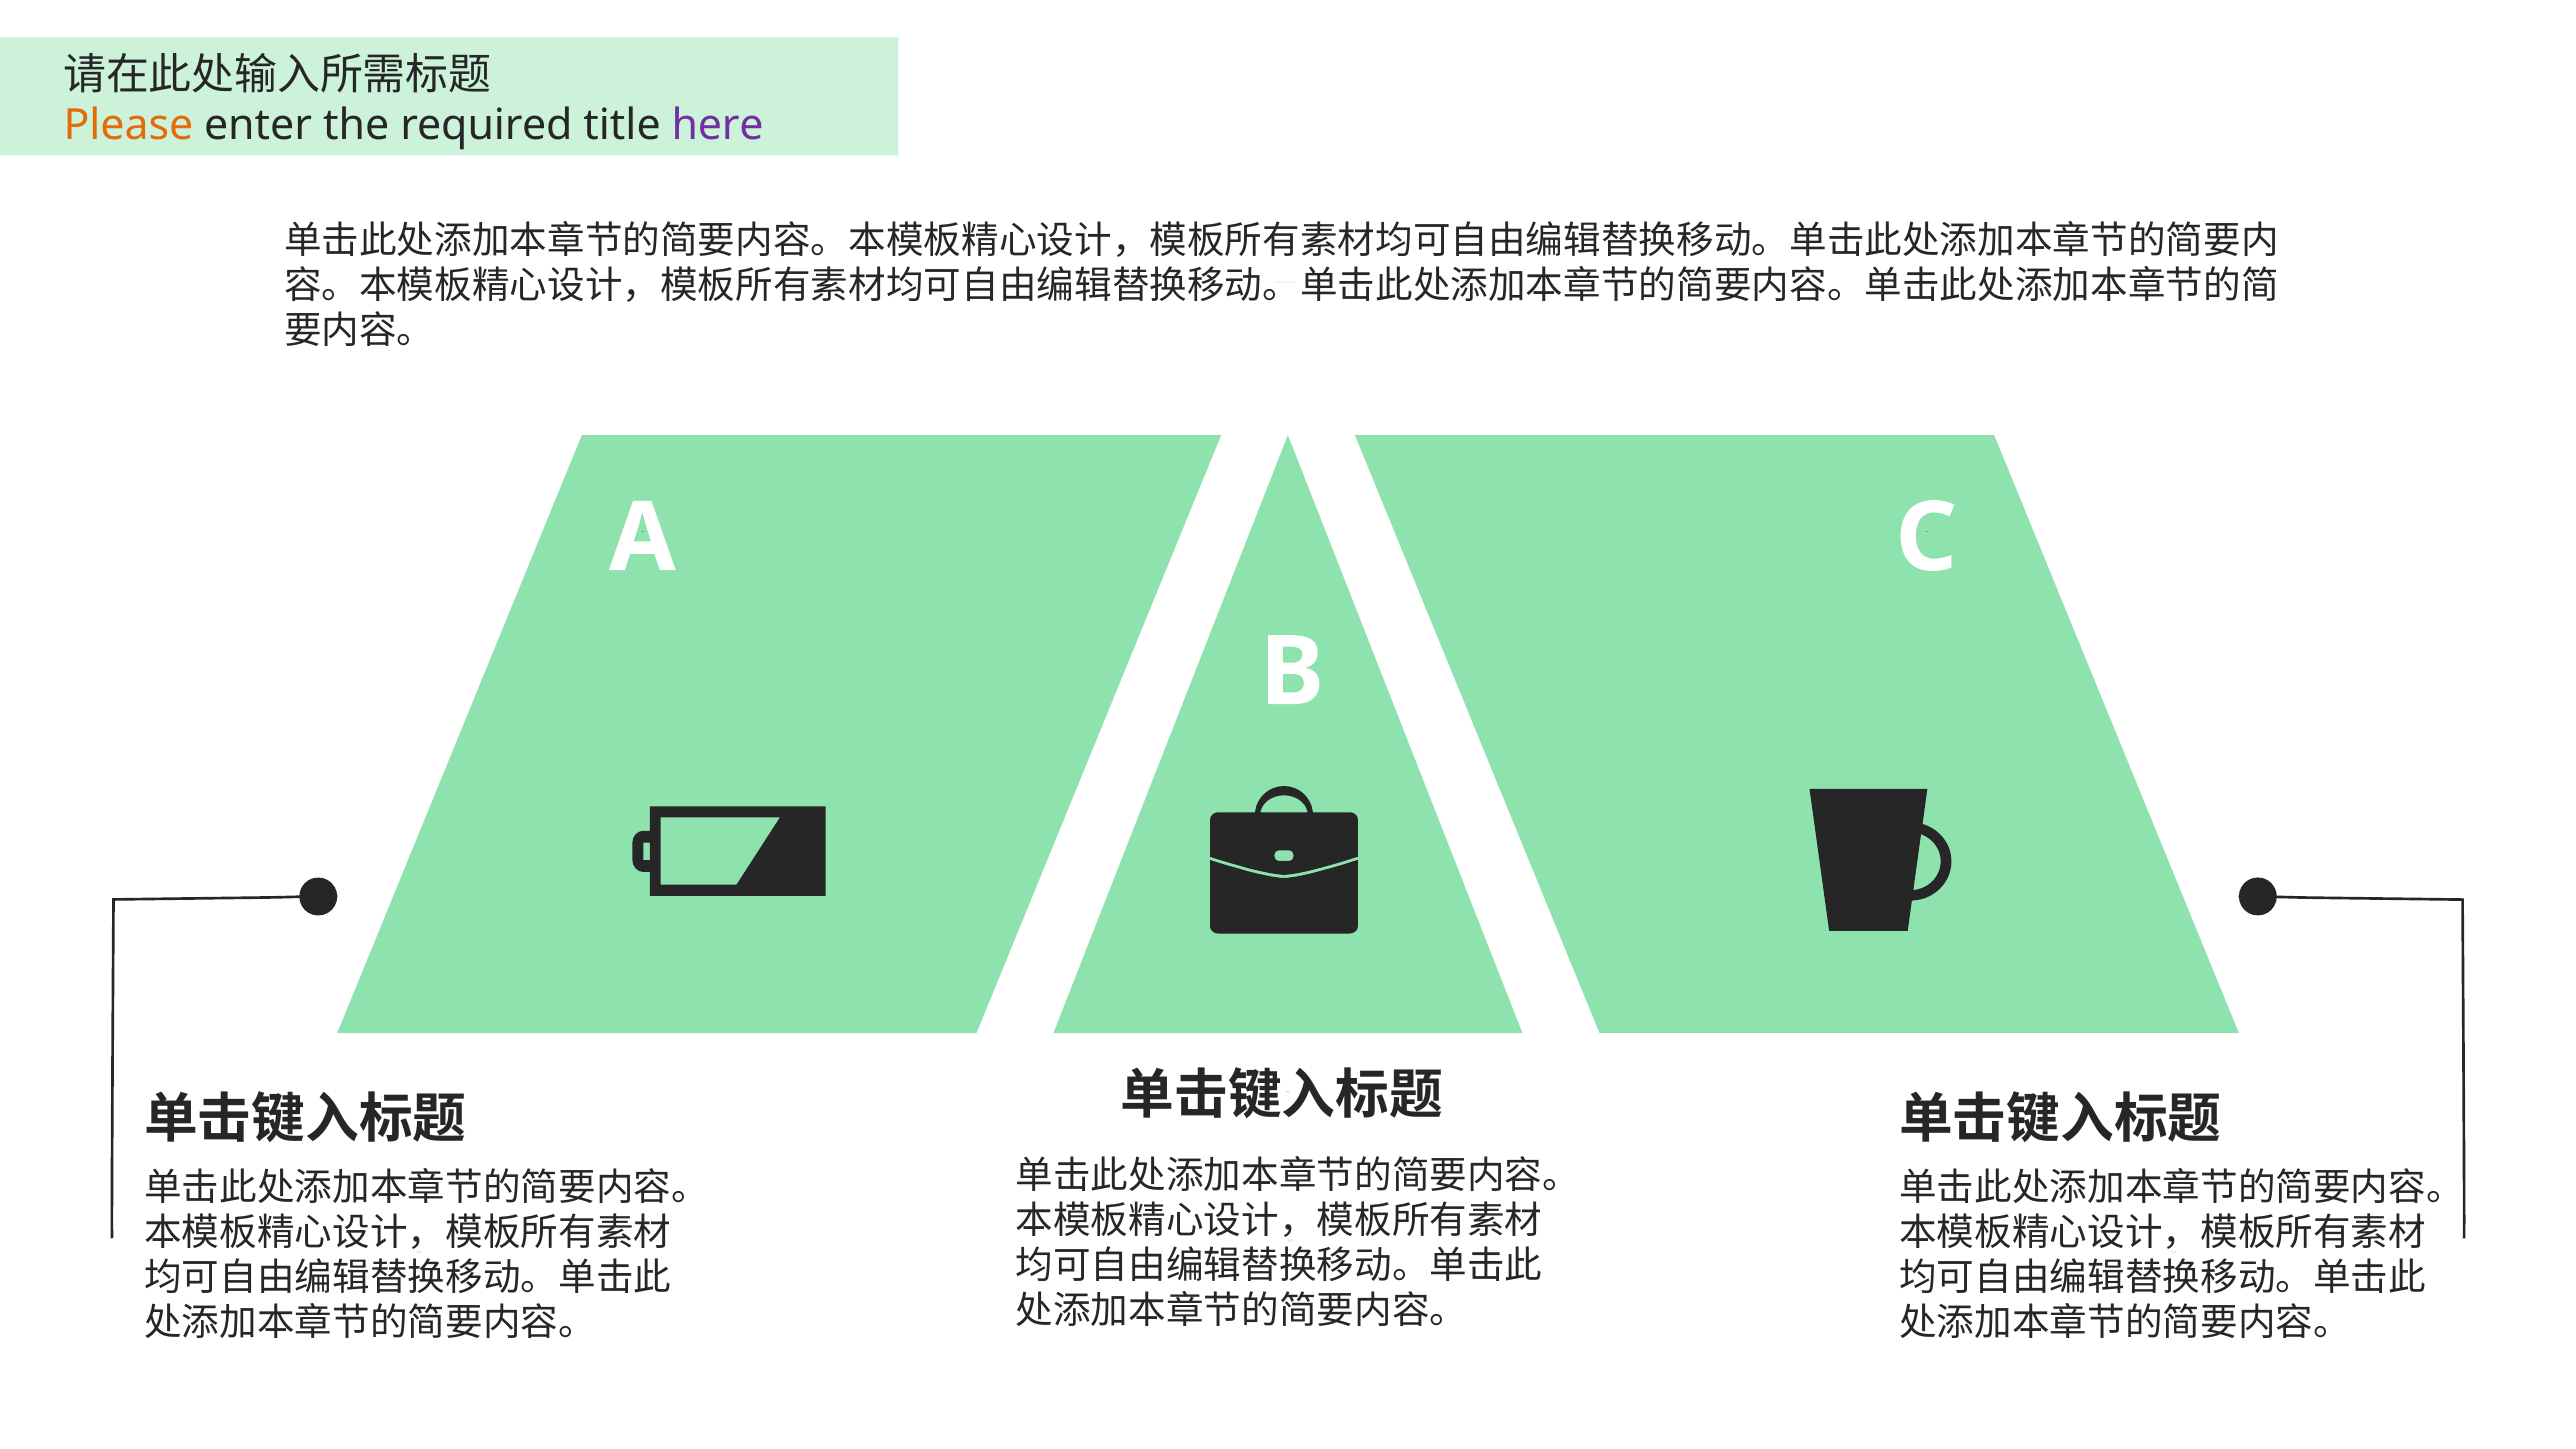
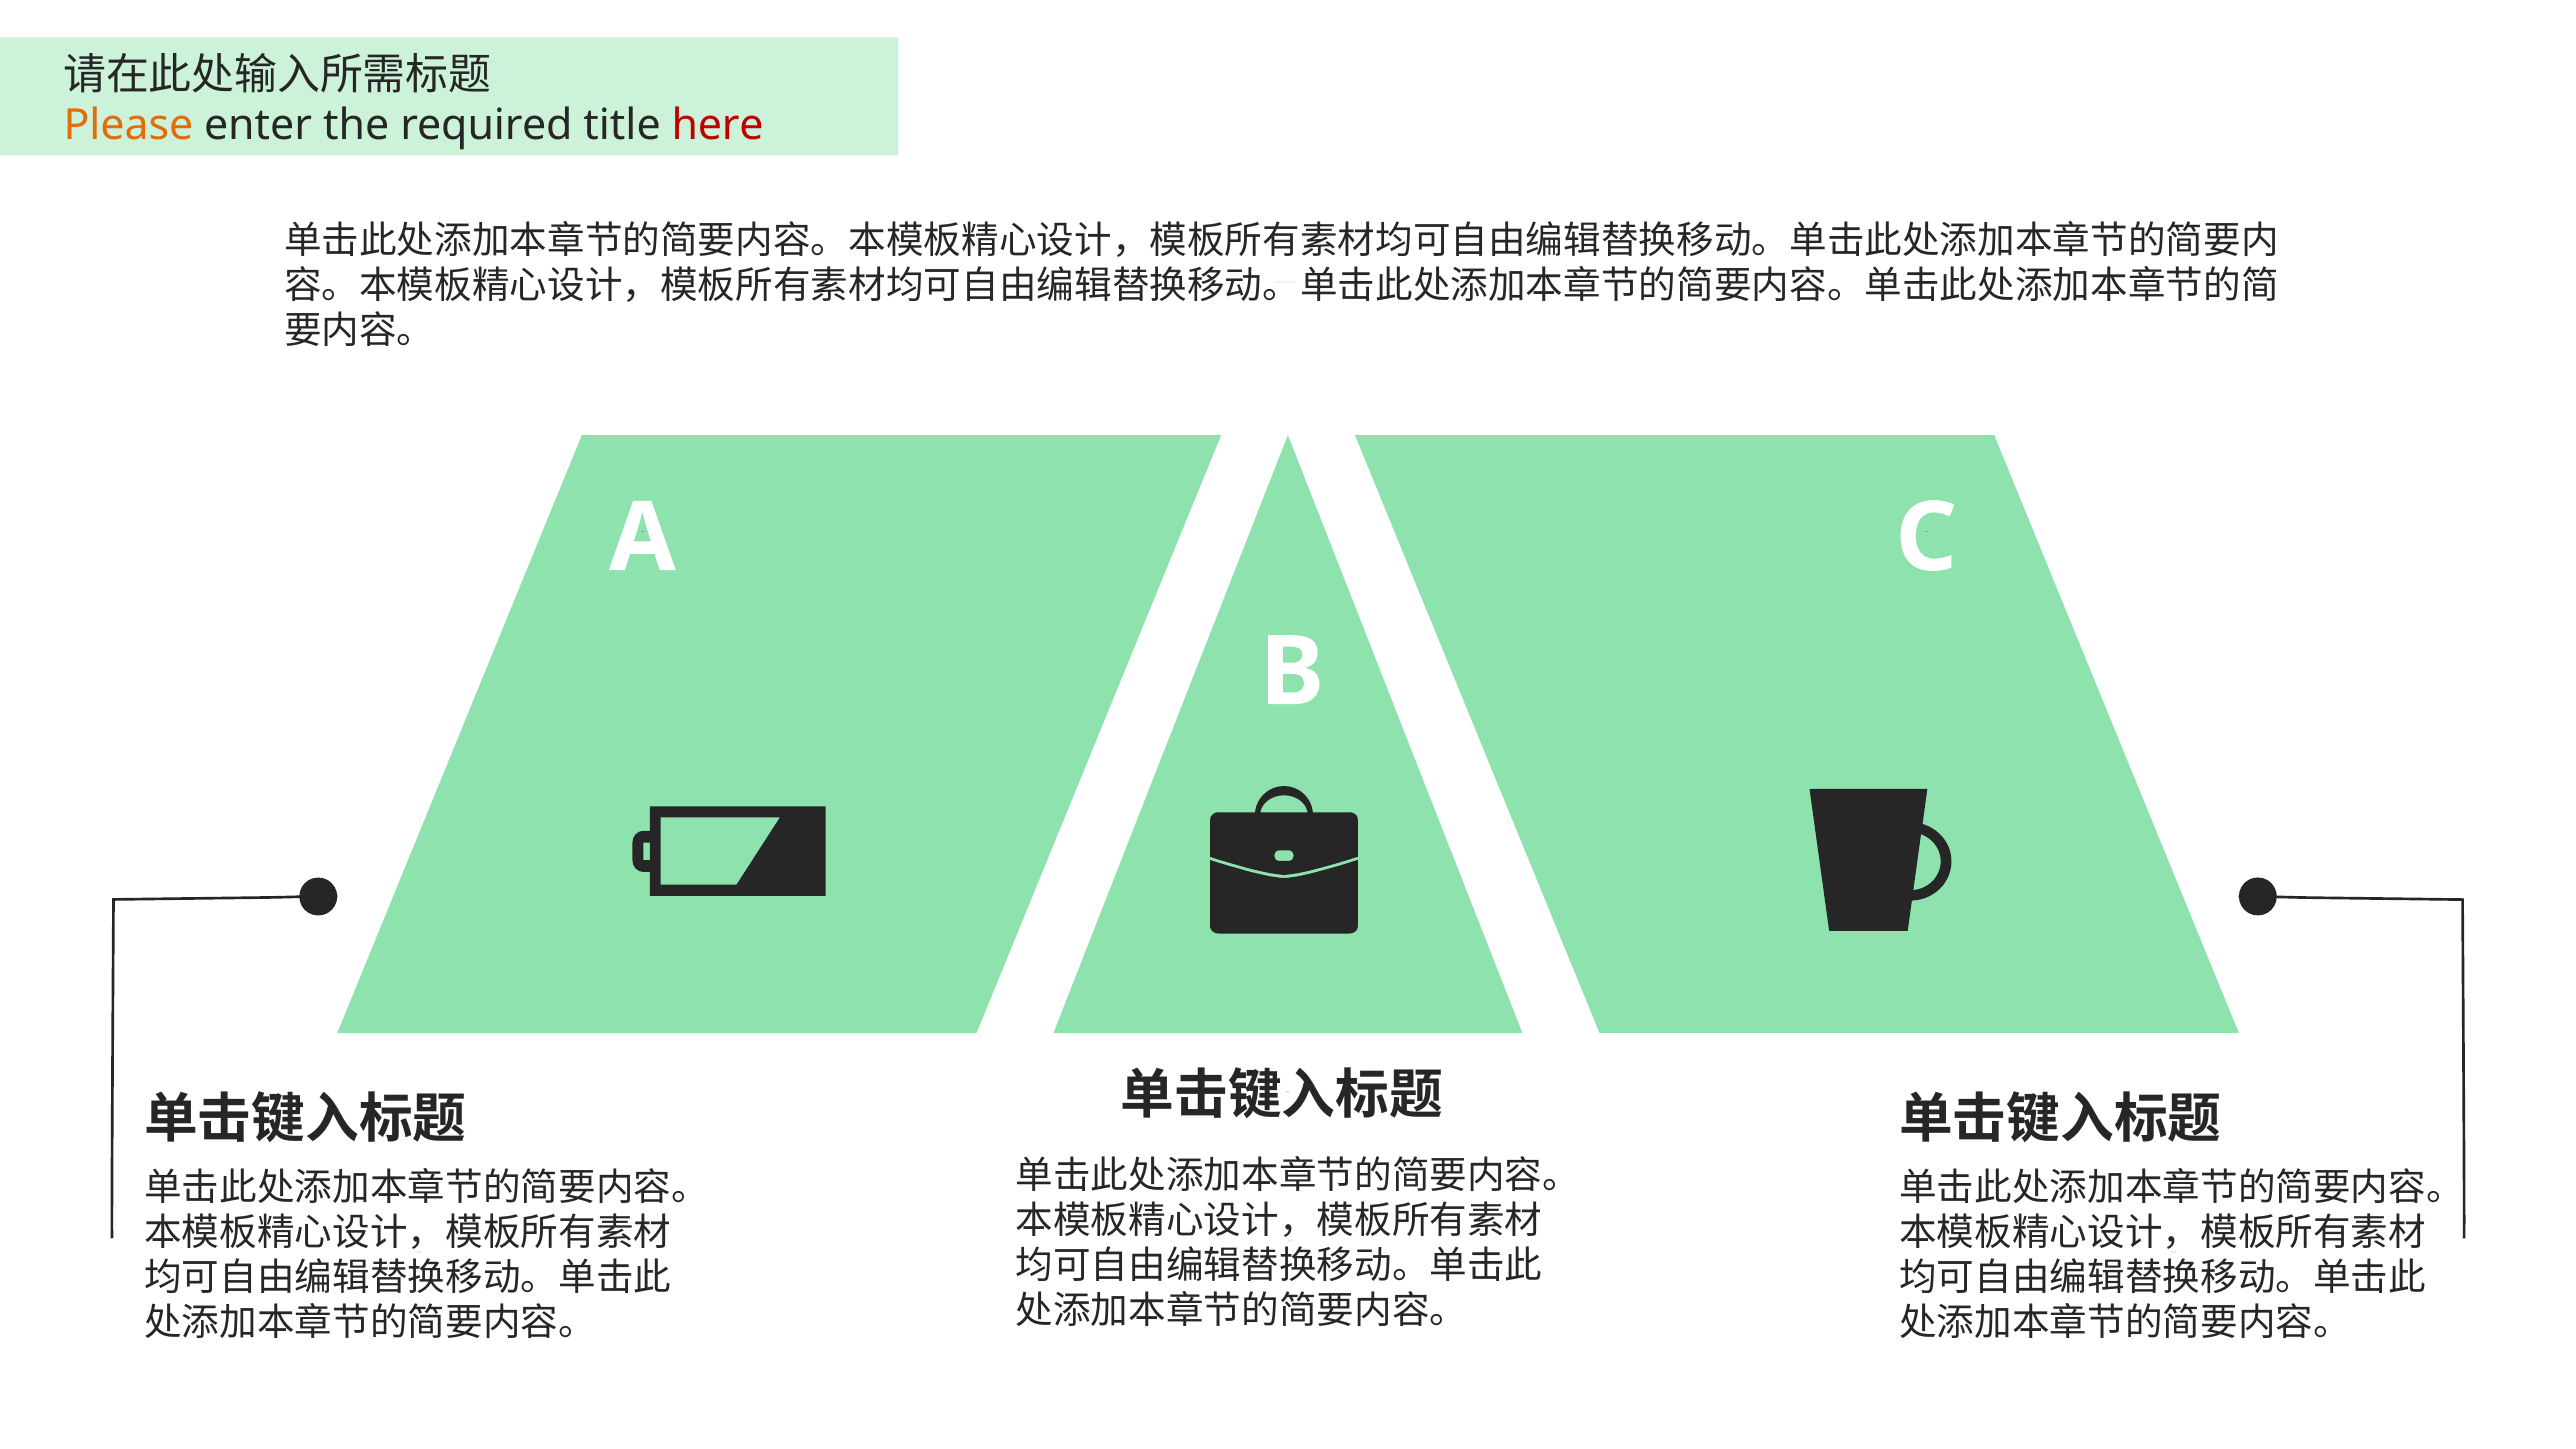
here colour: purple -> red (718, 126)
